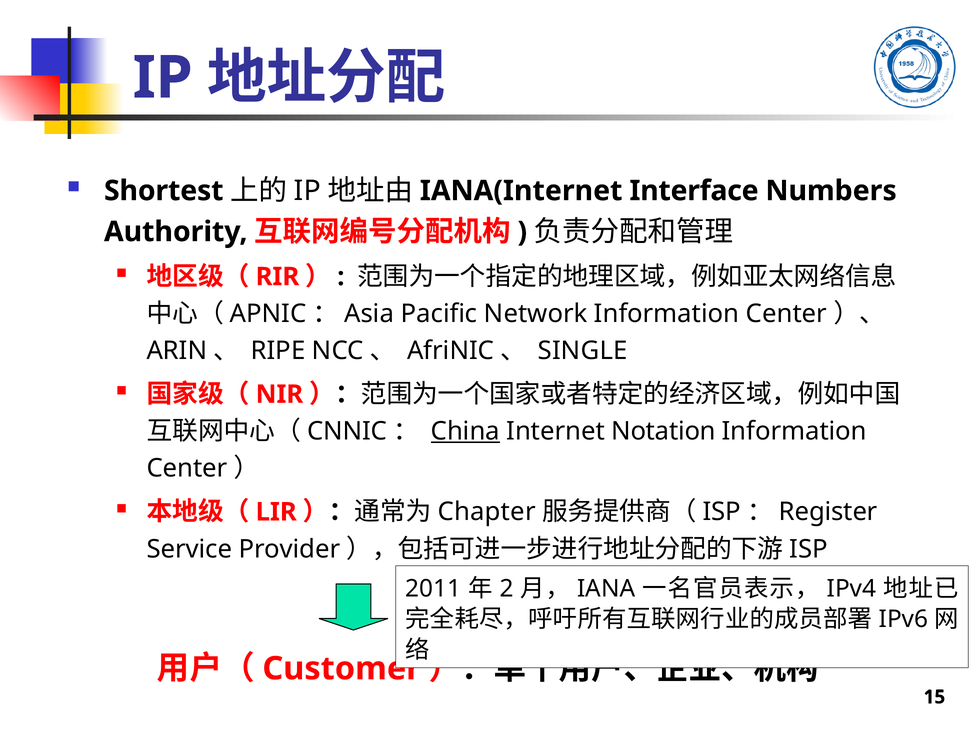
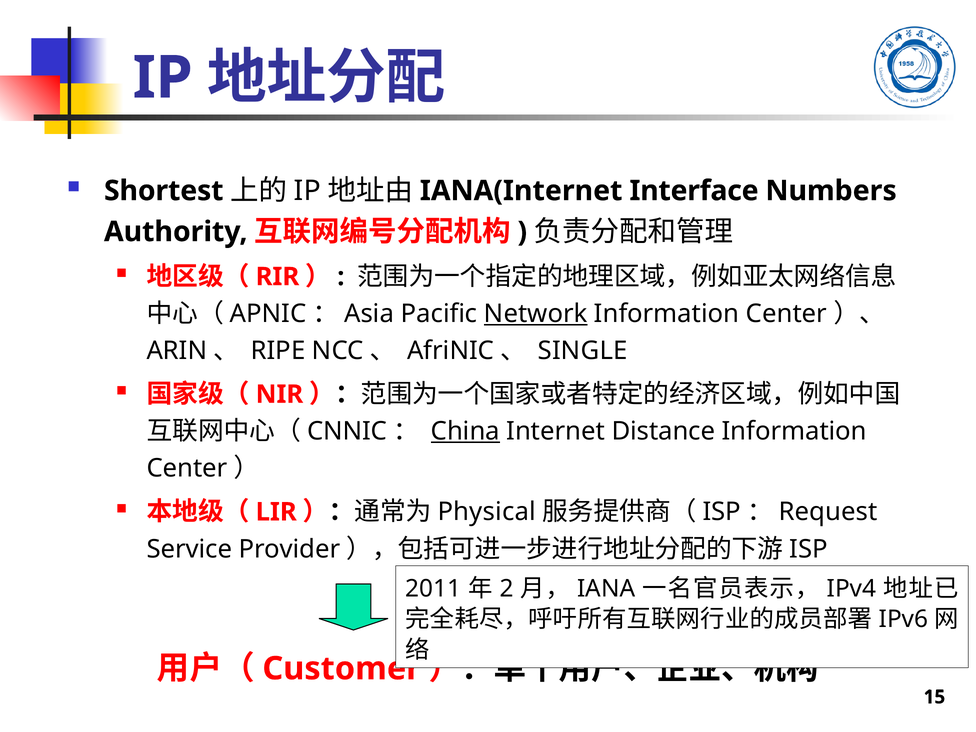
Network underline: none -> present (536, 314)
Notation: Notation -> Distance (663, 431)
Chapter: Chapter -> Physical (487, 512)
Register: Register -> Request (828, 512)
